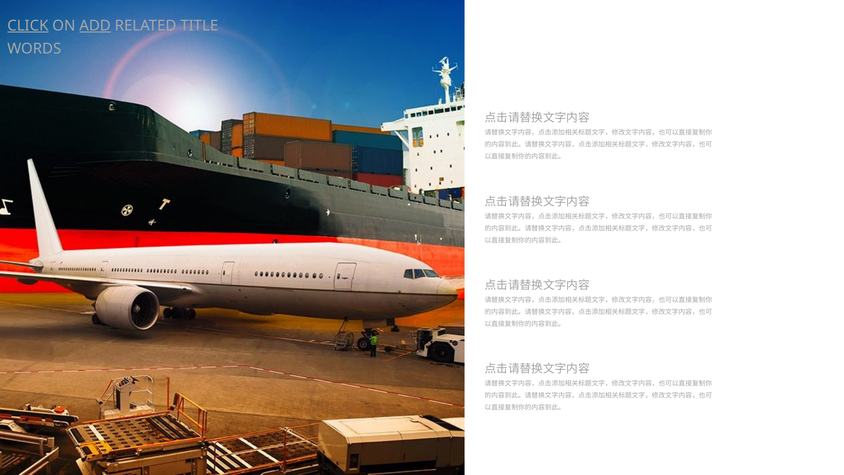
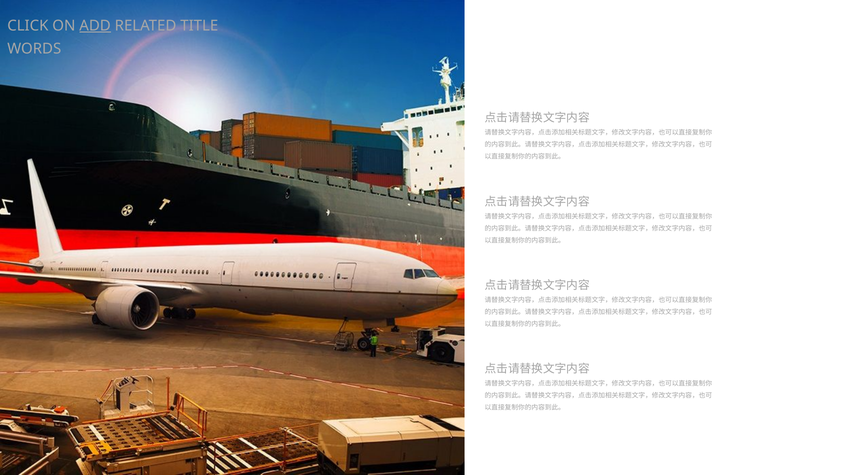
CLICK underline: present -> none (28, 26)
